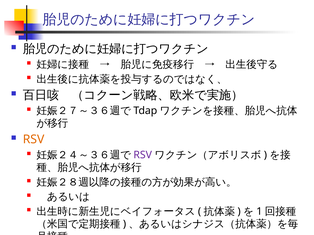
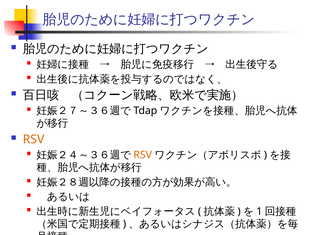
RSV colour: purple -> orange (143, 155)
